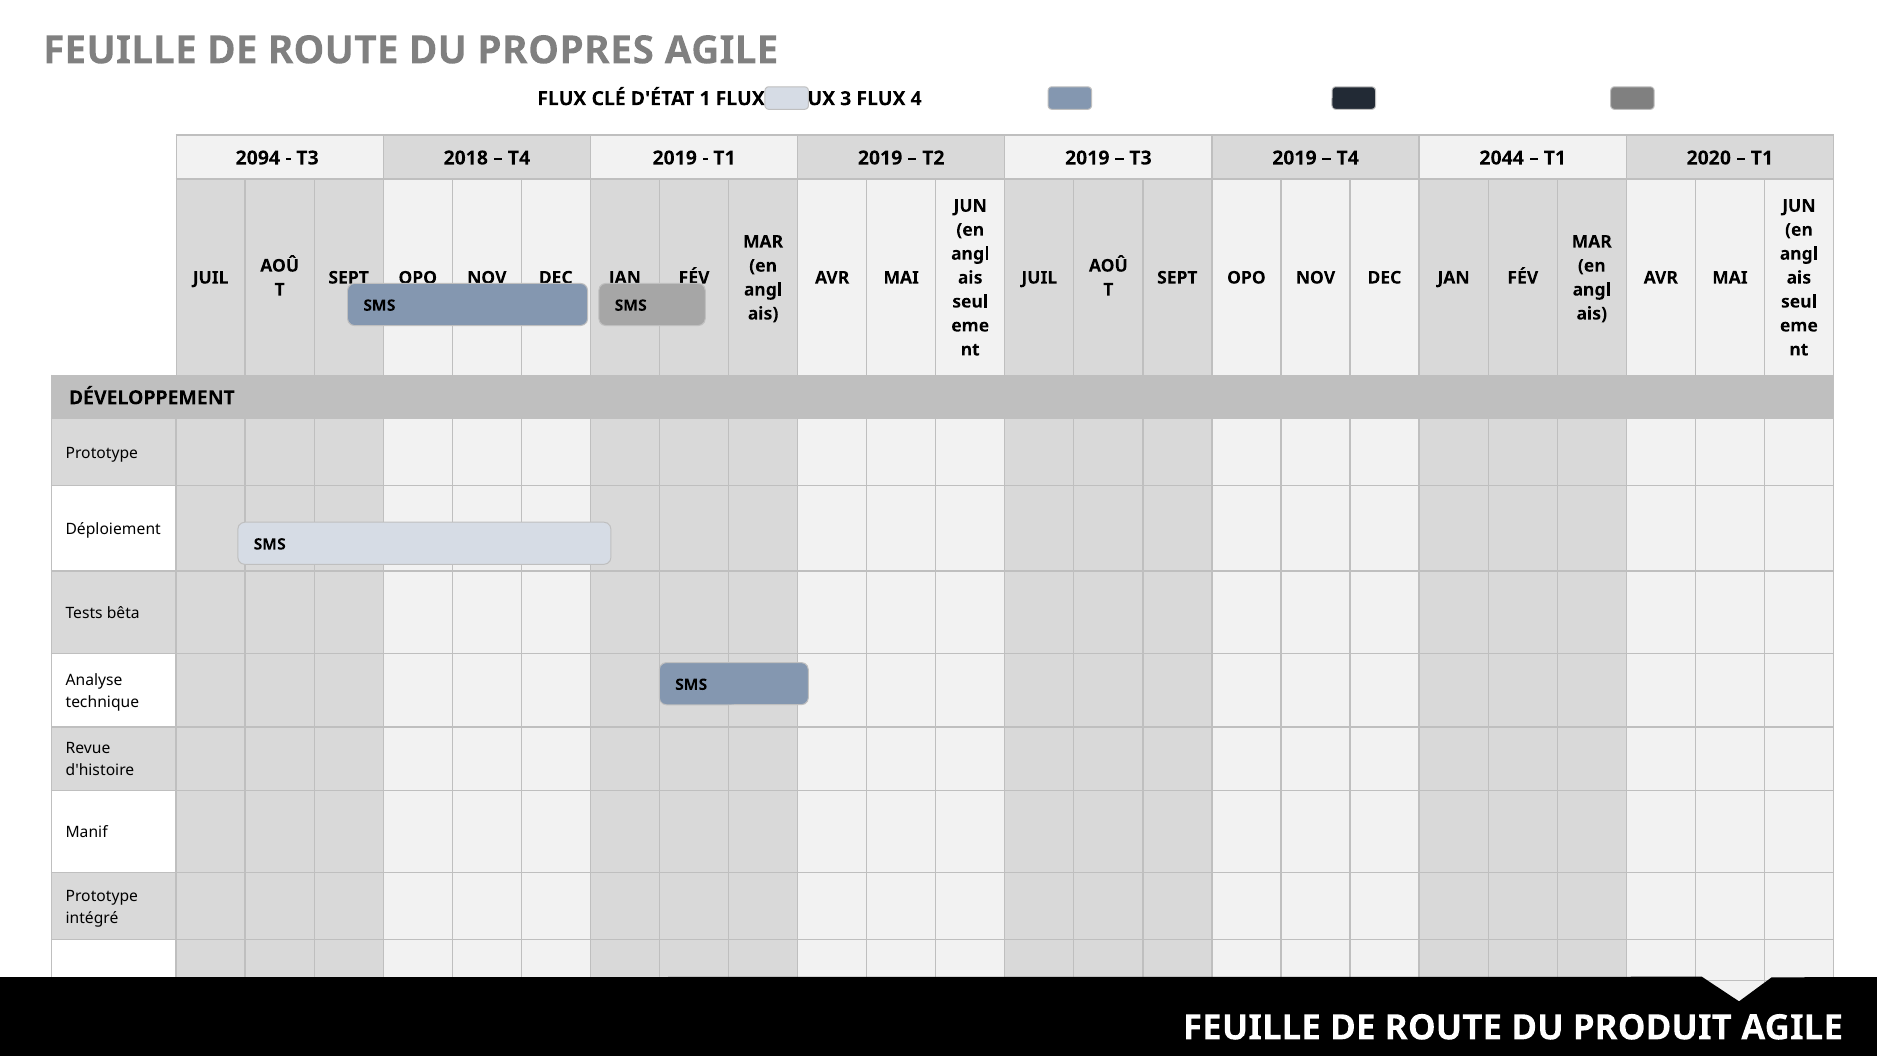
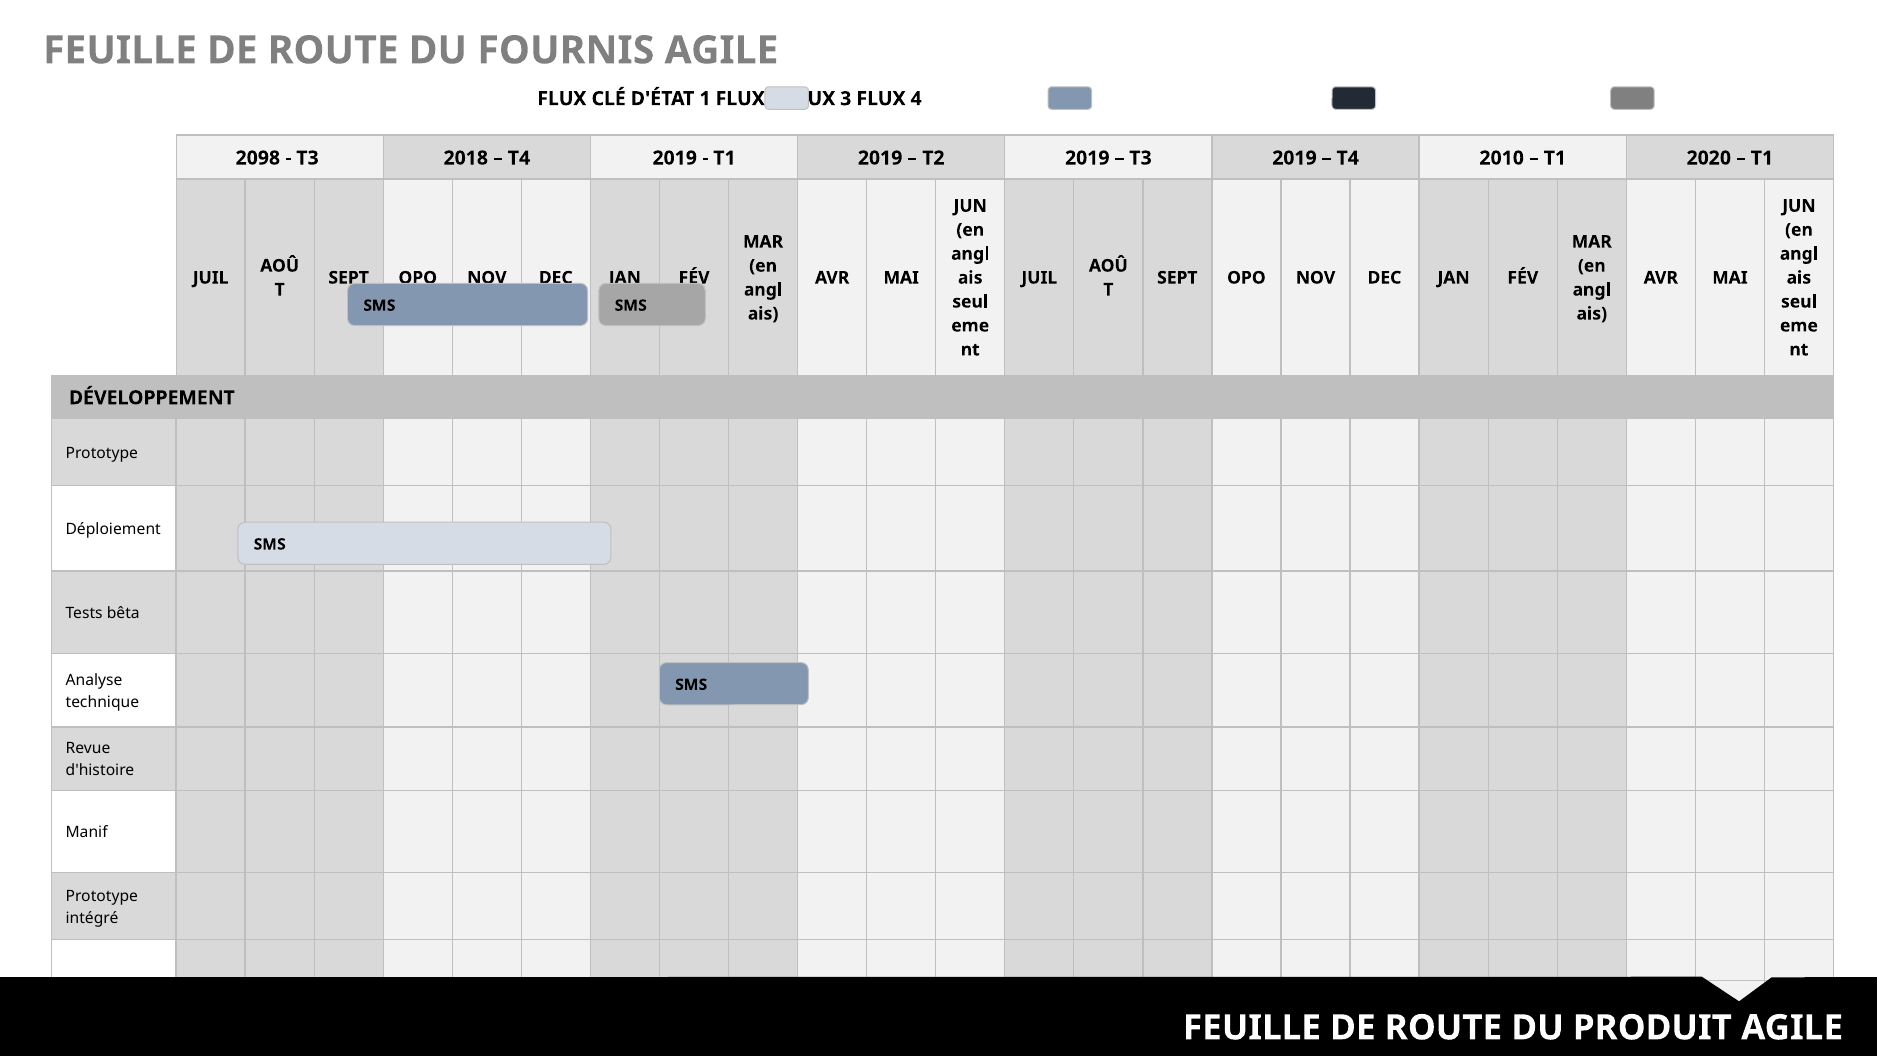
PROPRES: PROPRES -> FOURNIS (566, 50)
2094: 2094 -> 2098 (258, 158)
2044: 2044 -> 2010 (1502, 158)
